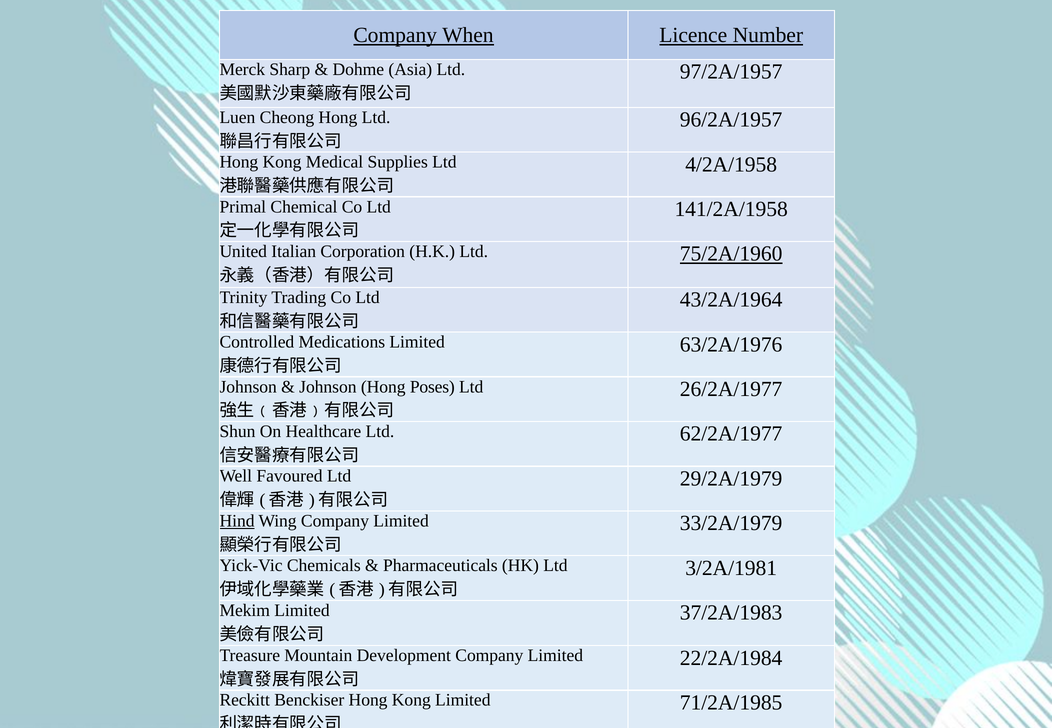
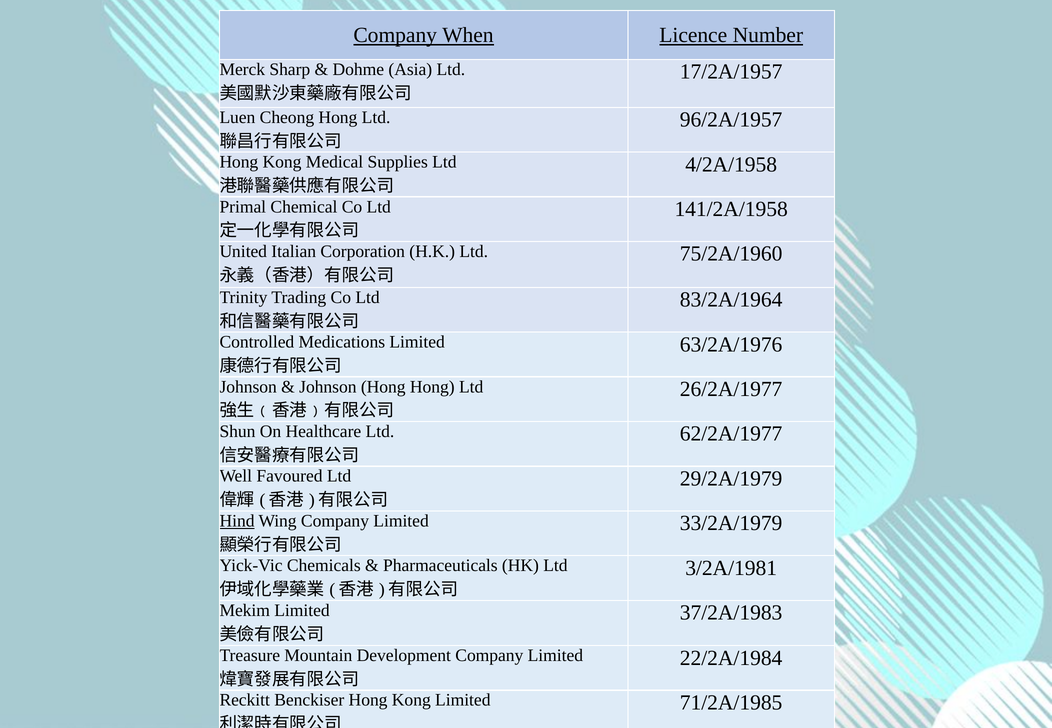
97/2A/1957: 97/2A/1957 -> 17/2A/1957 (731, 72)
75/2A/1960 underline: present -> none (731, 254)
43/2A/1964: 43/2A/1964 -> 83/2A/1964 (731, 300)
Hong Poses: Poses -> Hong (432, 387)
